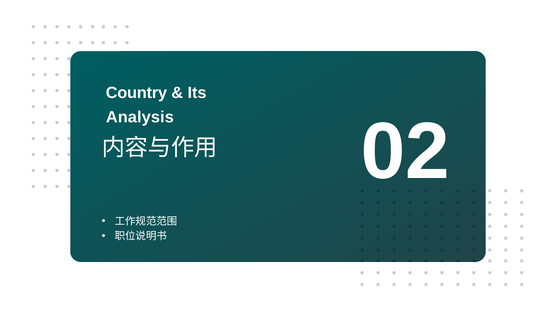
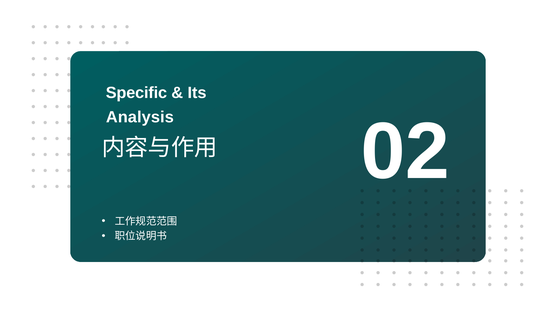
Country: Country -> Specific (136, 93)
